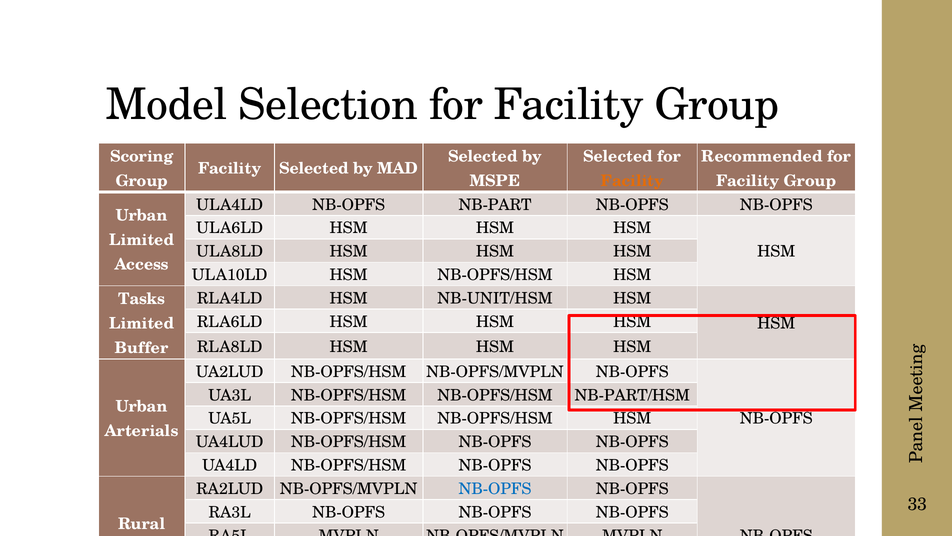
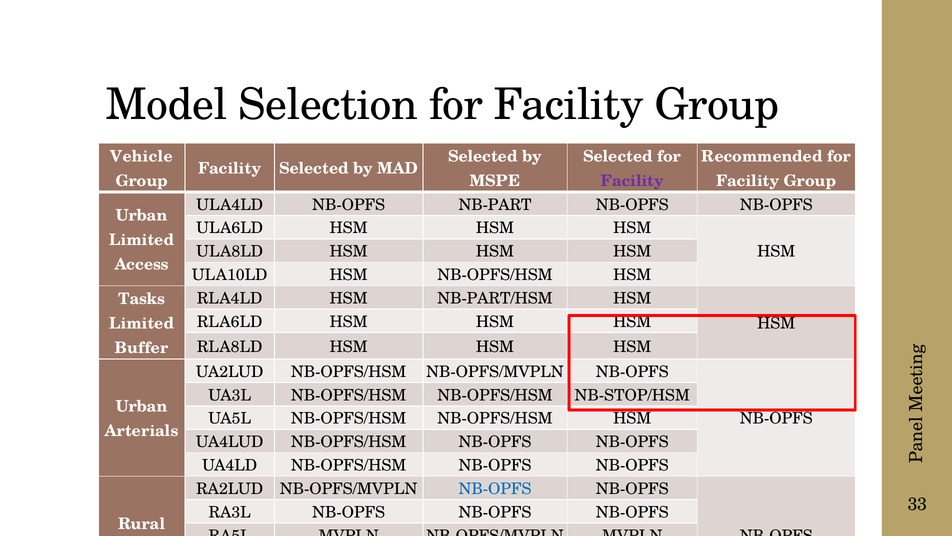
Scoring: Scoring -> Vehicle (142, 156)
Facility colour: orange -> purple (632, 181)
NB-UNIT/HSM: NB-UNIT/HSM -> NB-PART/HSM (495, 298)
NB-PART/HSM: NB-PART/HSM -> NB-STOP/HSM (632, 395)
